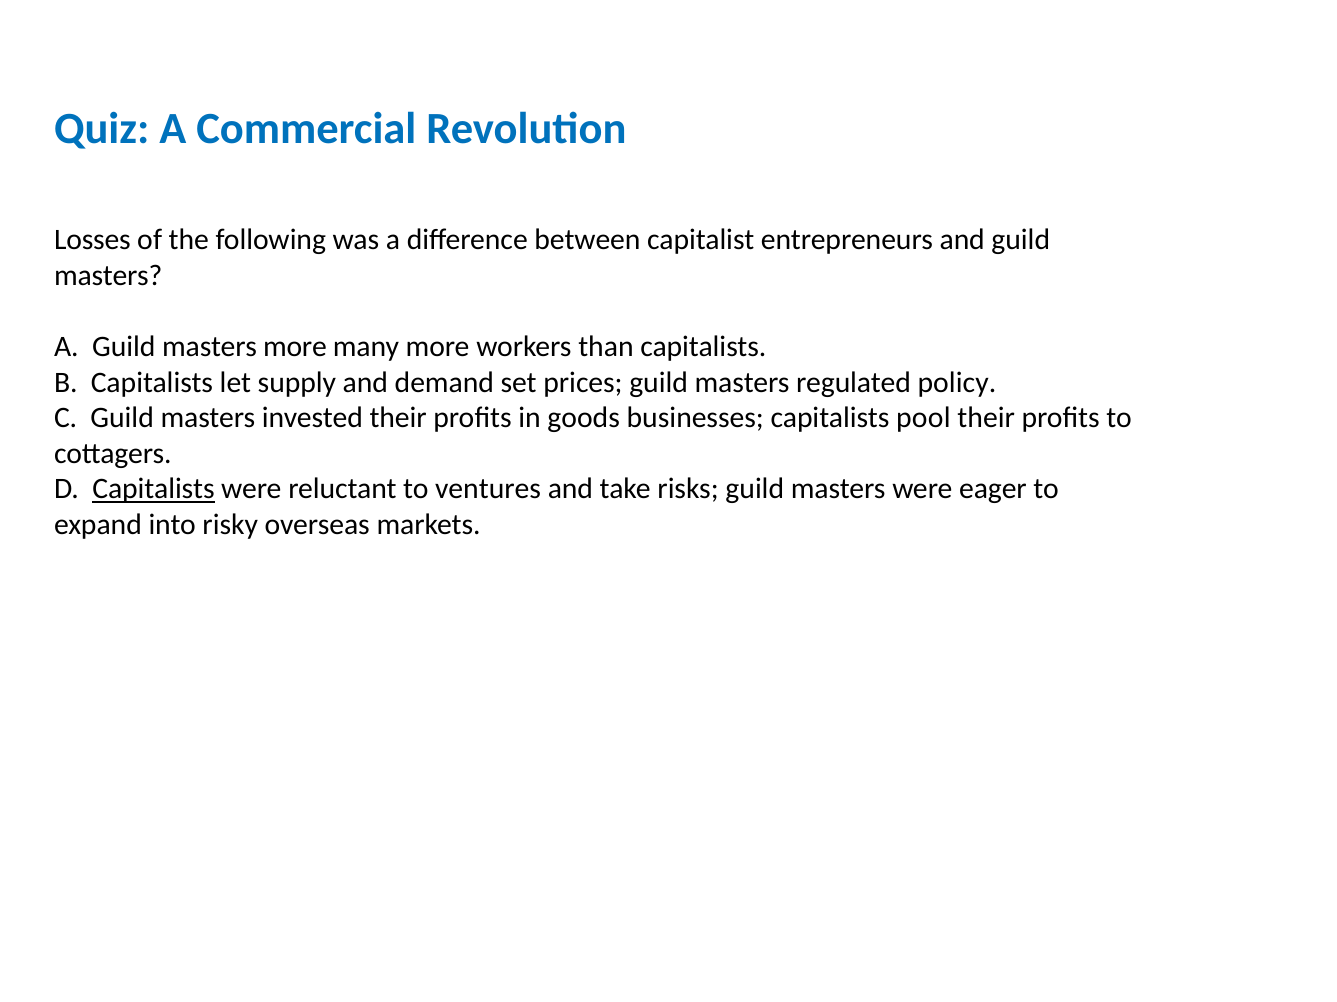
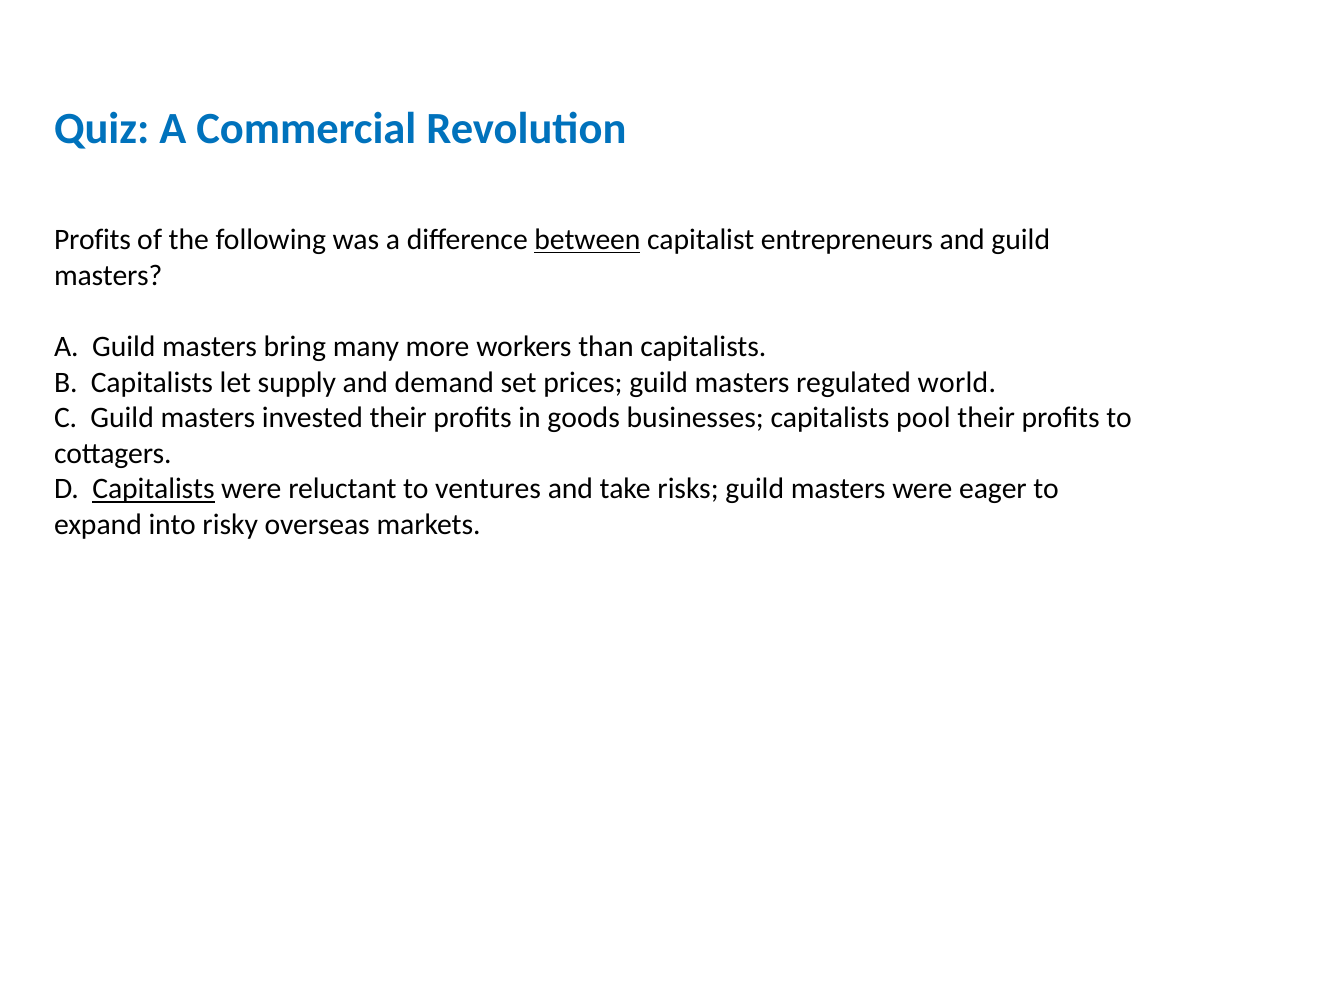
Losses: Losses -> Profits (92, 240)
between underline: none -> present (587, 240)
masters more: more -> bring (295, 347)
policy: policy -> world (957, 383)
